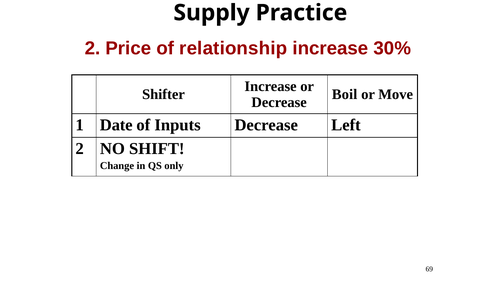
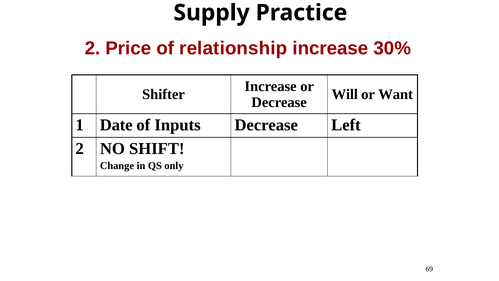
Boil: Boil -> Will (345, 94)
Move: Move -> Want (396, 94)
